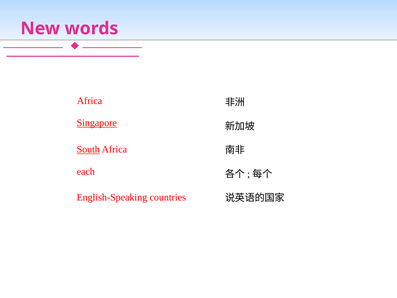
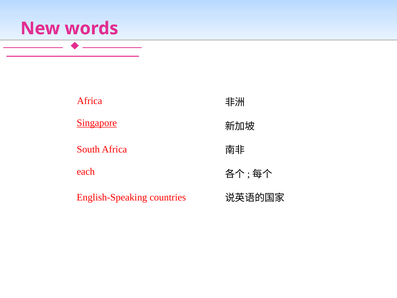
South underline: present -> none (88, 149)
